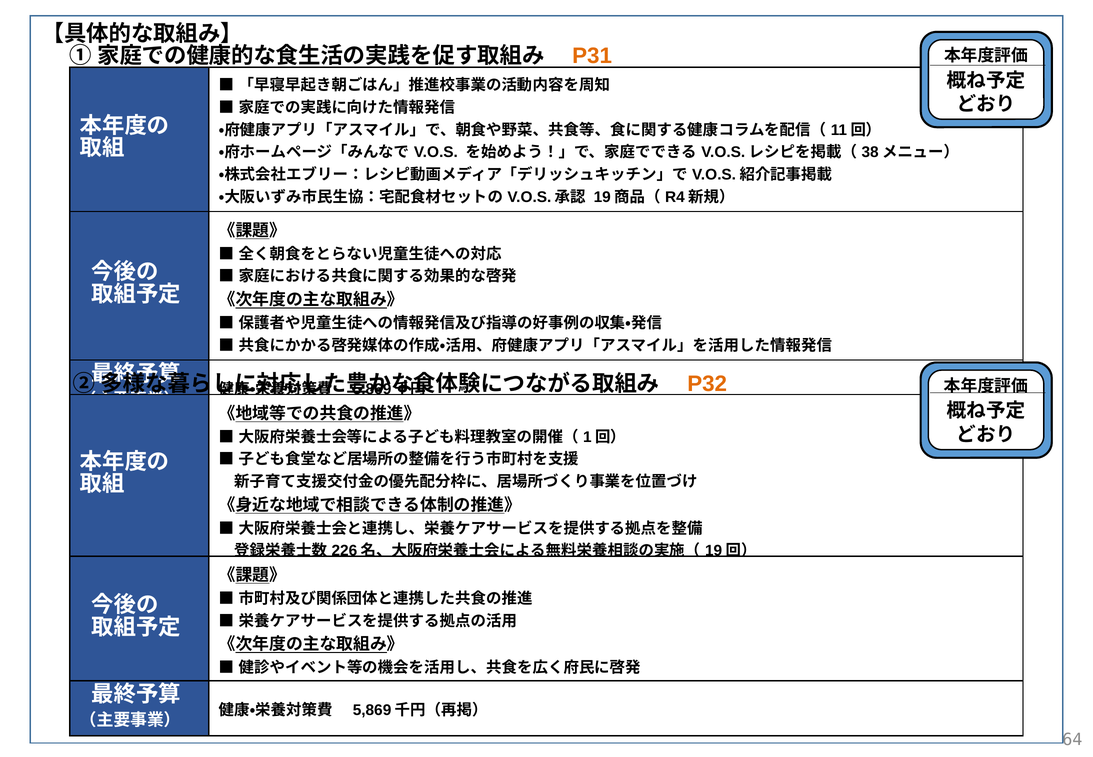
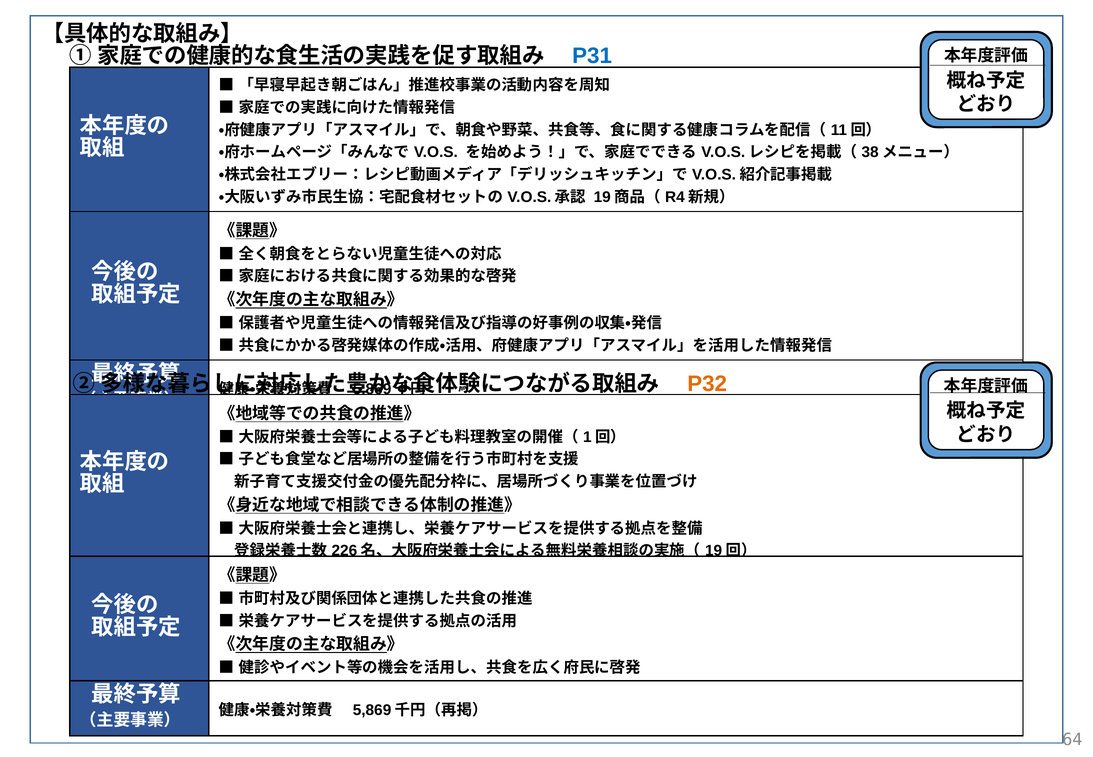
P31 colour: orange -> blue (592, 56)
